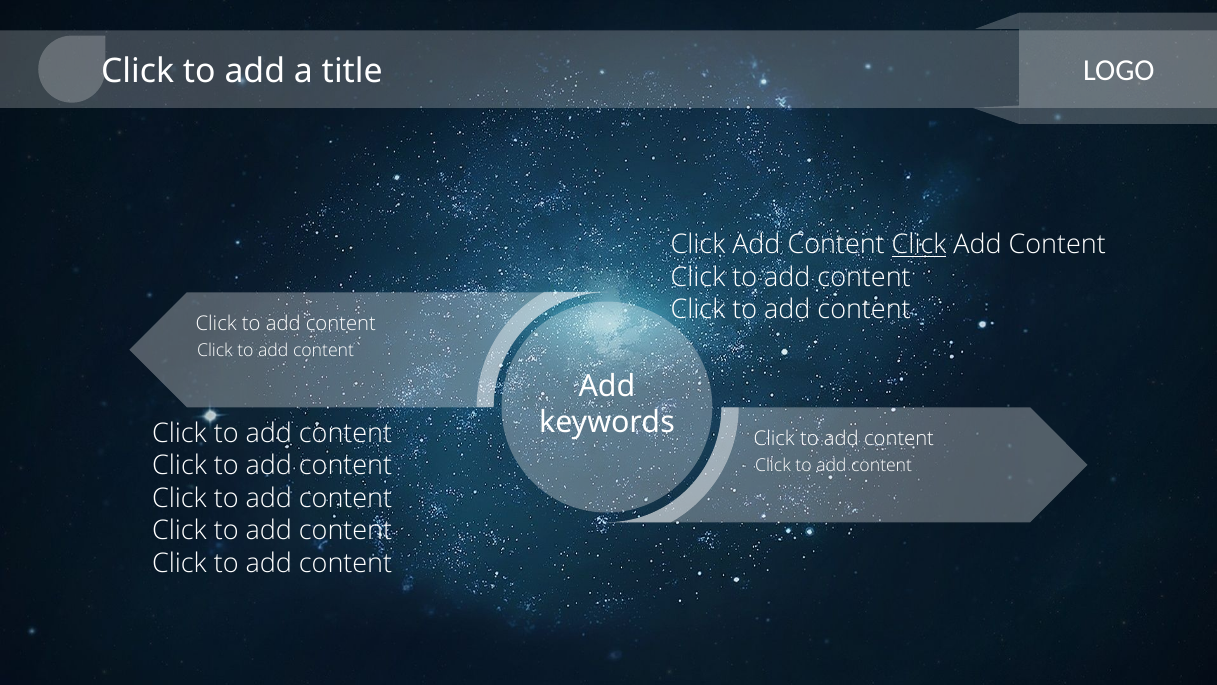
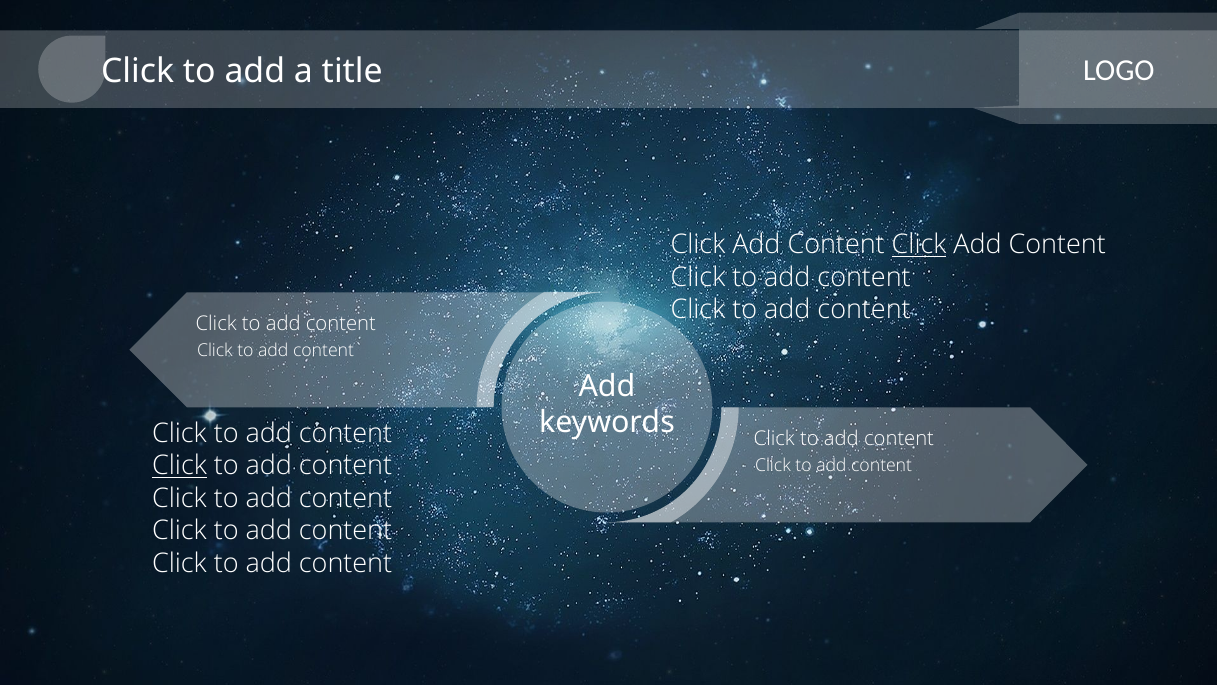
Click underline: none -> present (180, 465)
